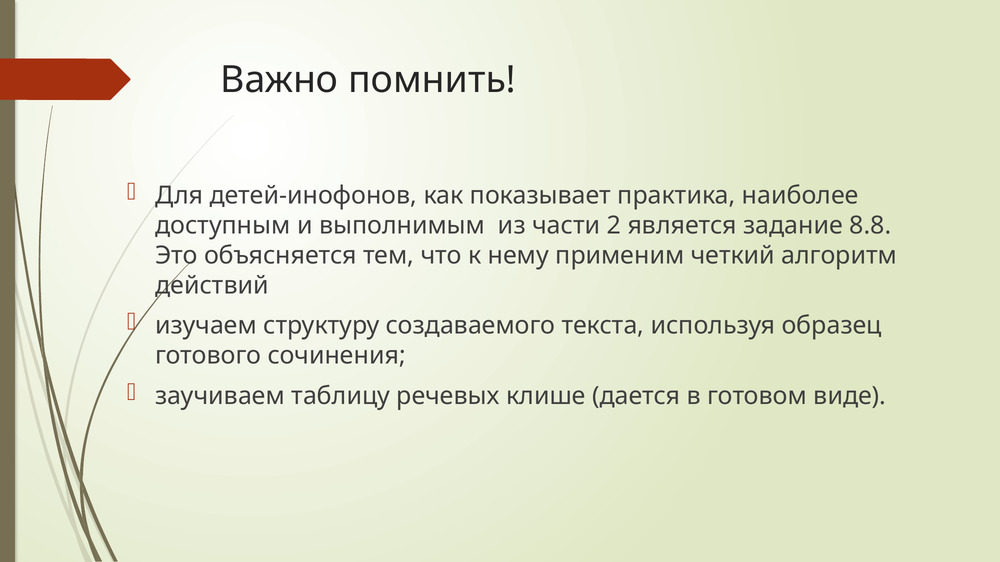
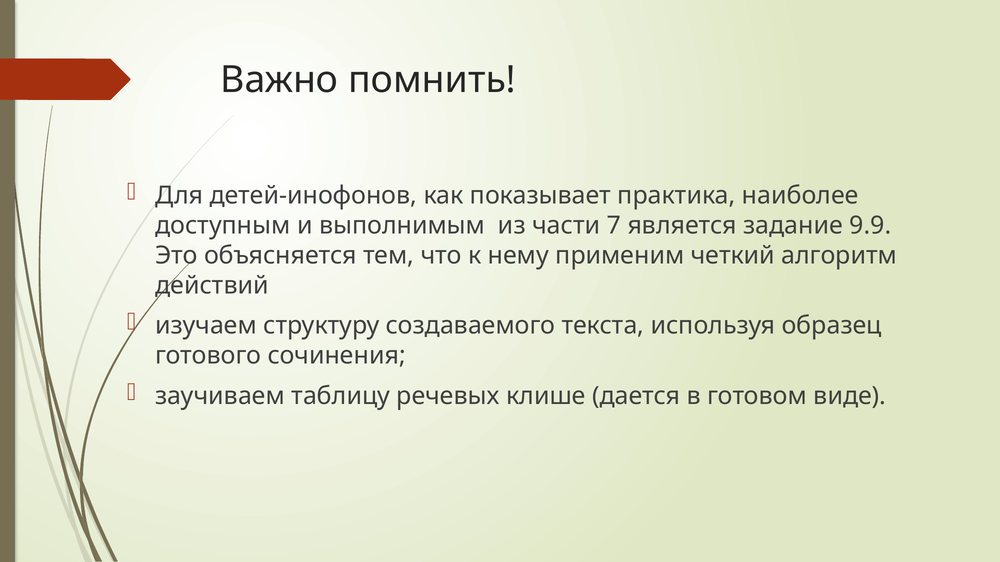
2: 2 -> 7 (614, 226)
8.8: 8.8 -> 9.9 (870, 226)
